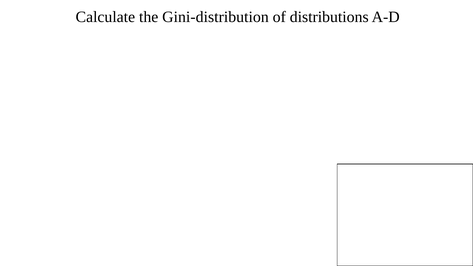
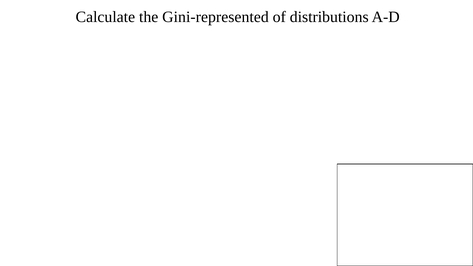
Gini-distribution: Gini-distribution -> Gini-represented (215, 17)
